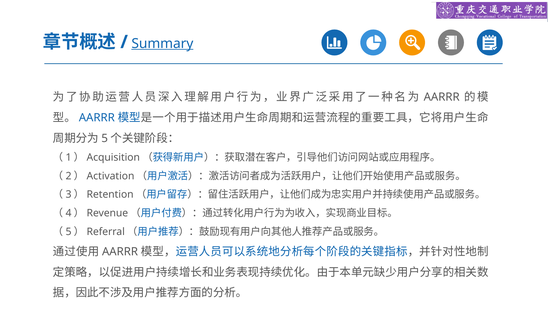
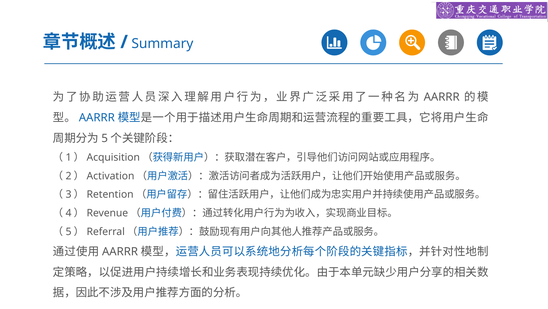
Summary underline: present -> none (162, 43)
